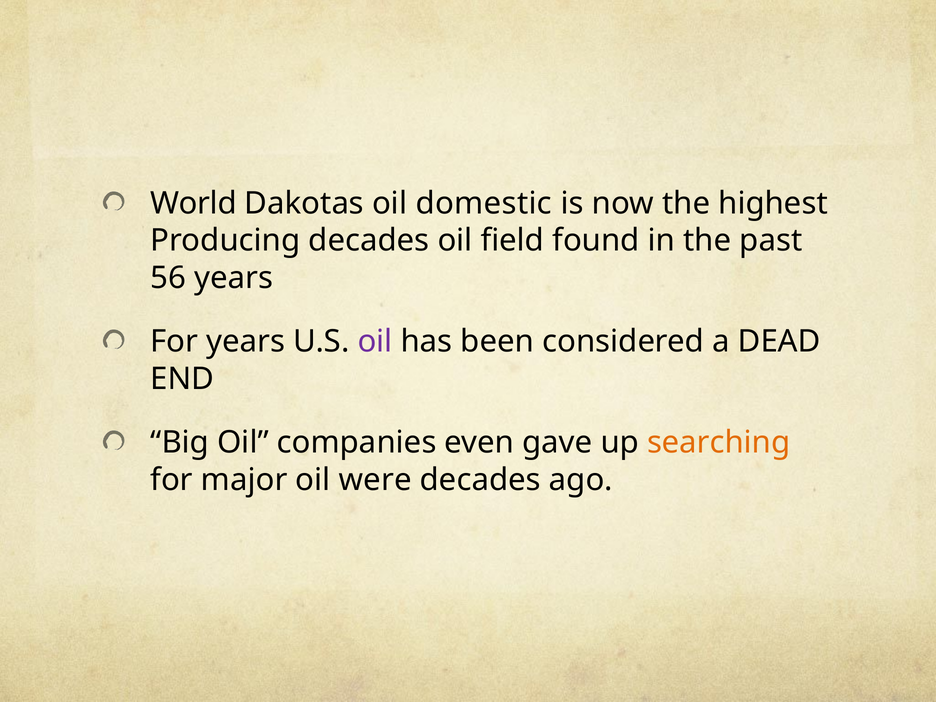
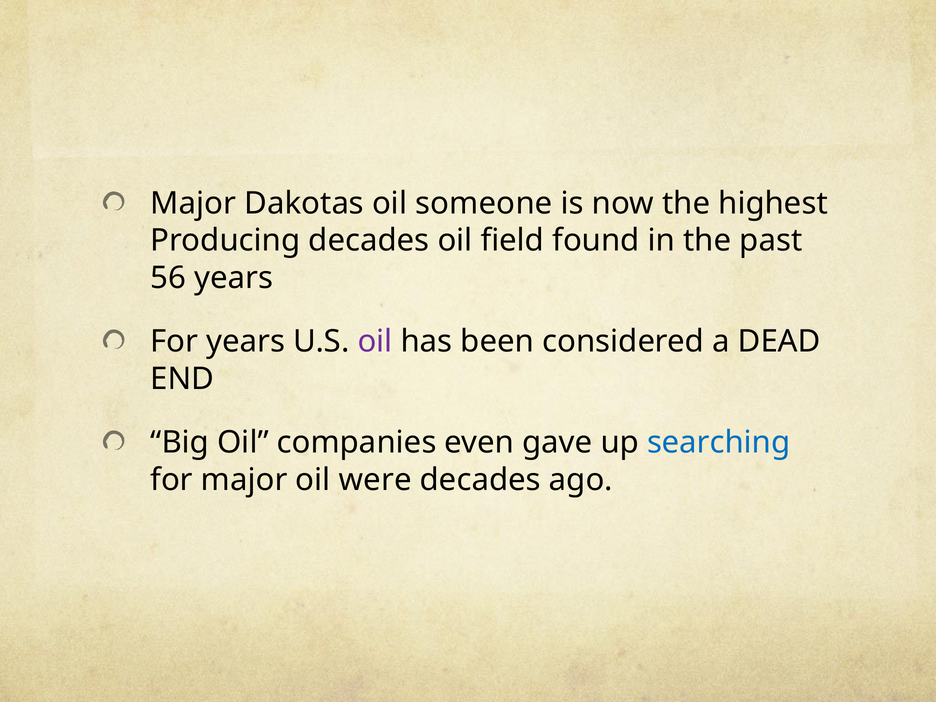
World: World -> Major (193, 203)
domestic: domestic -> someone (484, 203)
searching colour: orange -> blue (719, 442)
